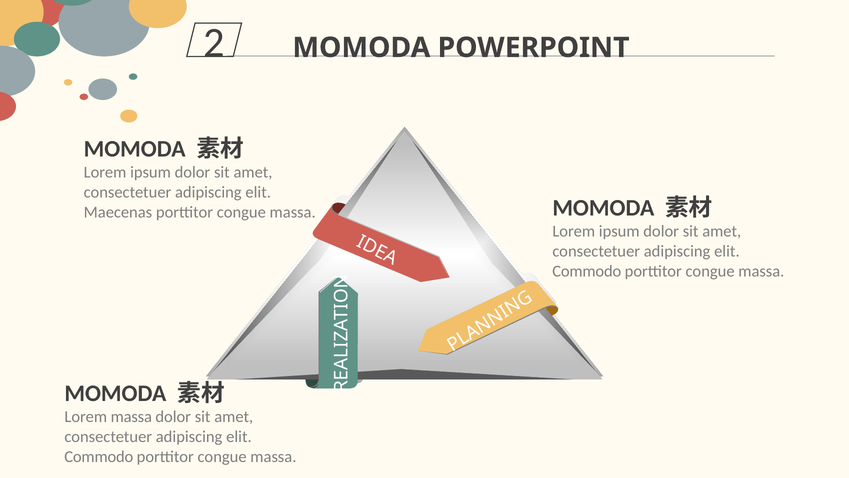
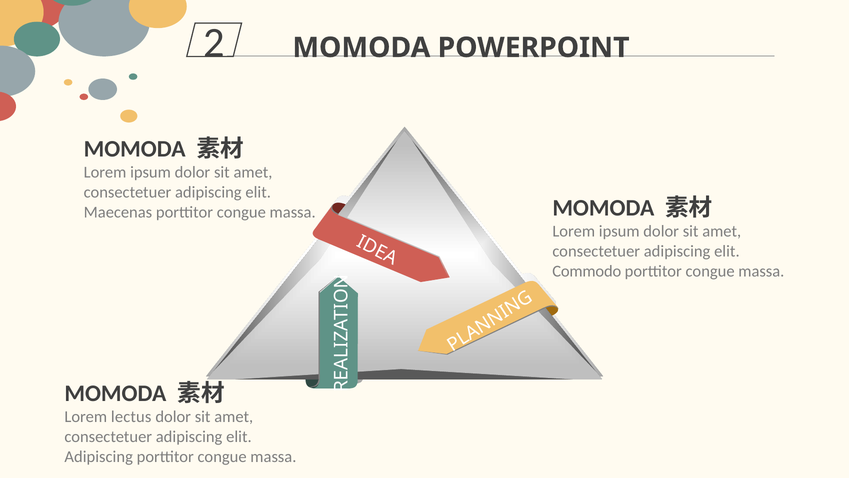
Lorem massa: massa -> lectus (131, 417)
Commodo: Commodo -> Adipiscing (99, 456)
